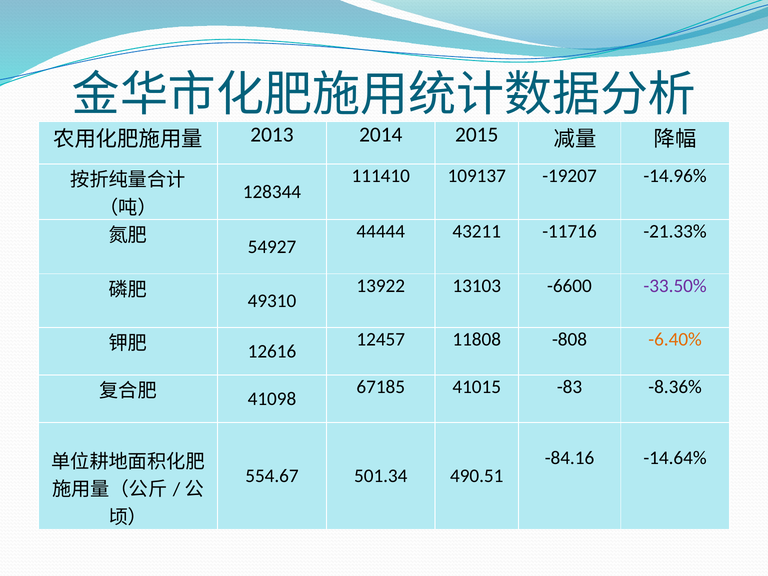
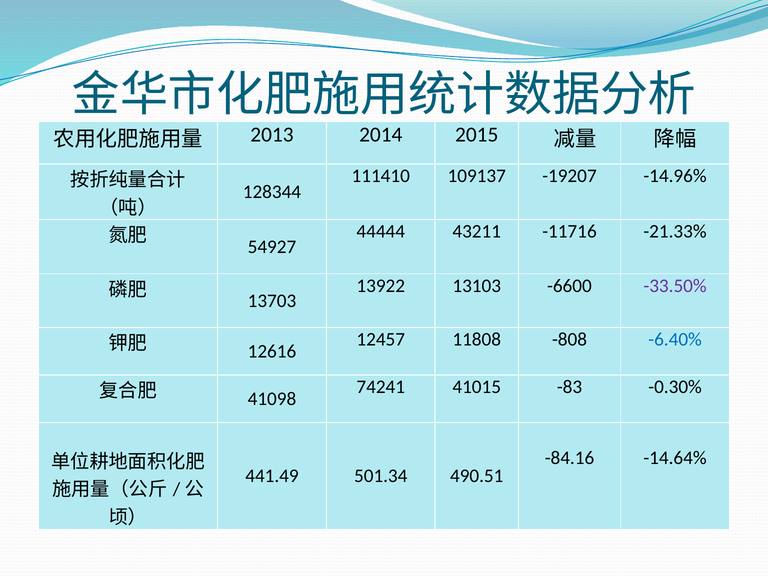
49310: 49310 -> 13703 (272, 301)
-6.40% colour: orange -> blue (675, 340)
67185: 67185 -> 74241 (381, 387)
-8.36%: -8.36% -> -0.30% (675, 387)
554.67: 554.67 -> 441.49 (272, 476)
